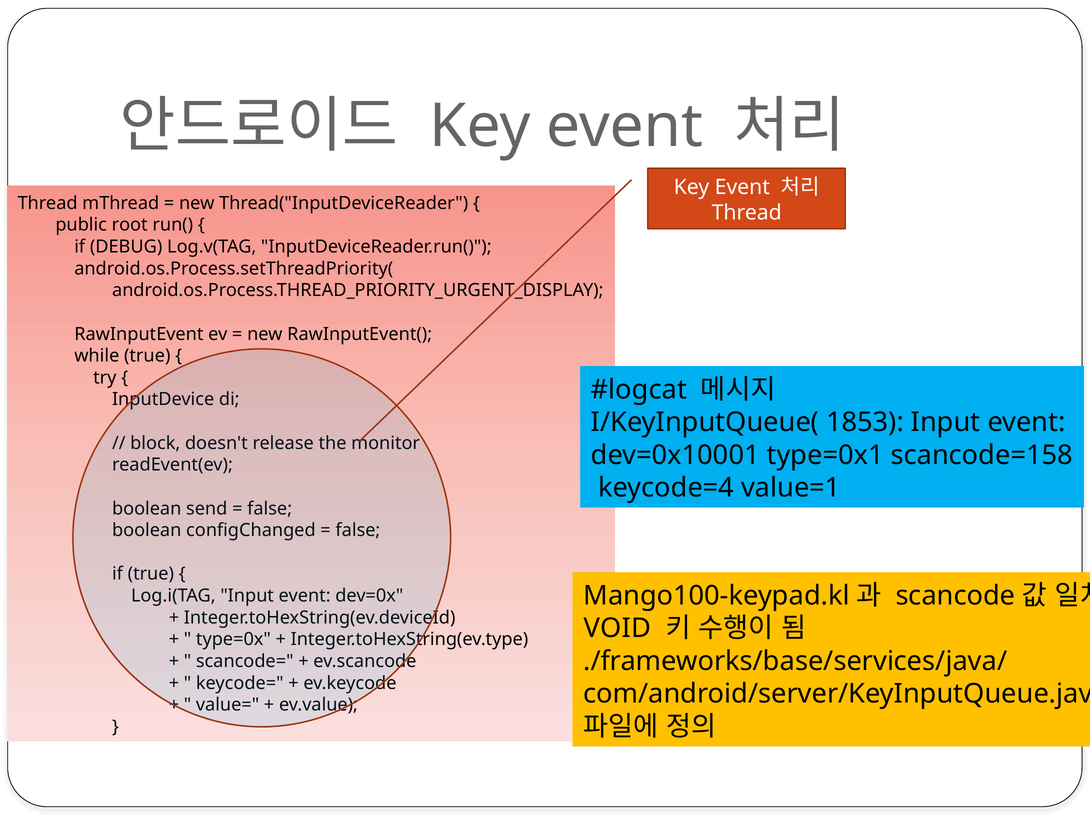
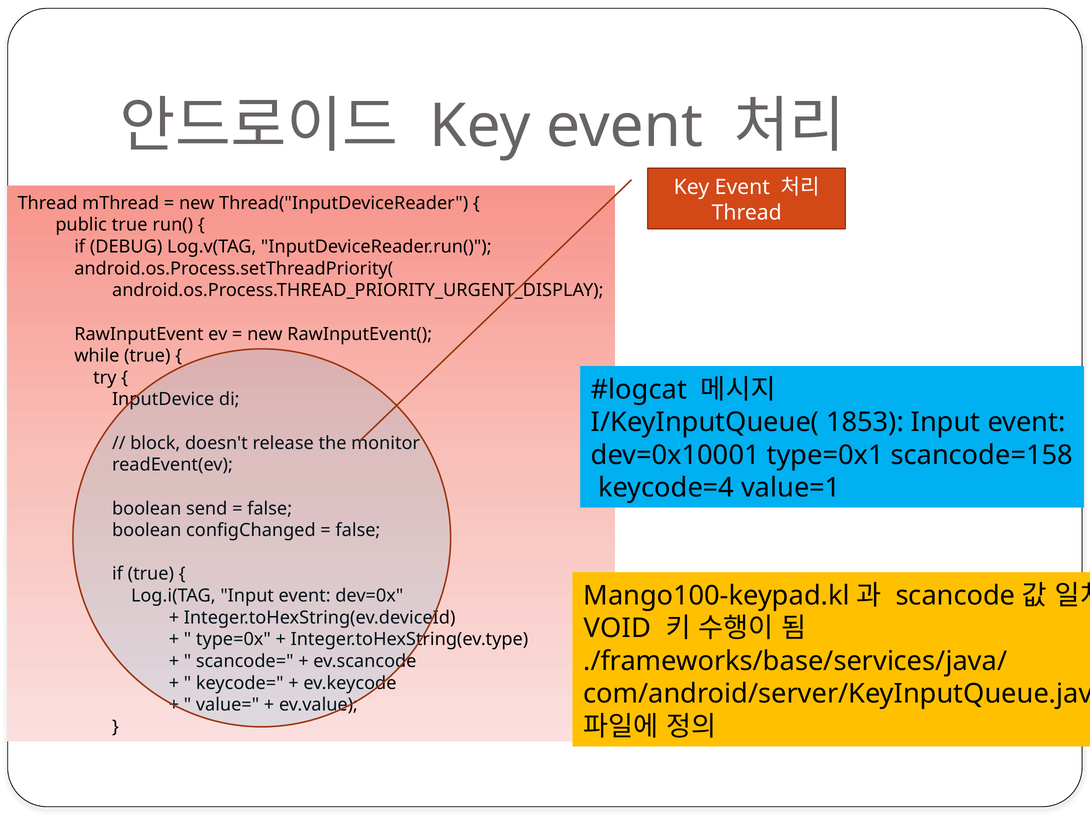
public root: root -> true (130, 225)
